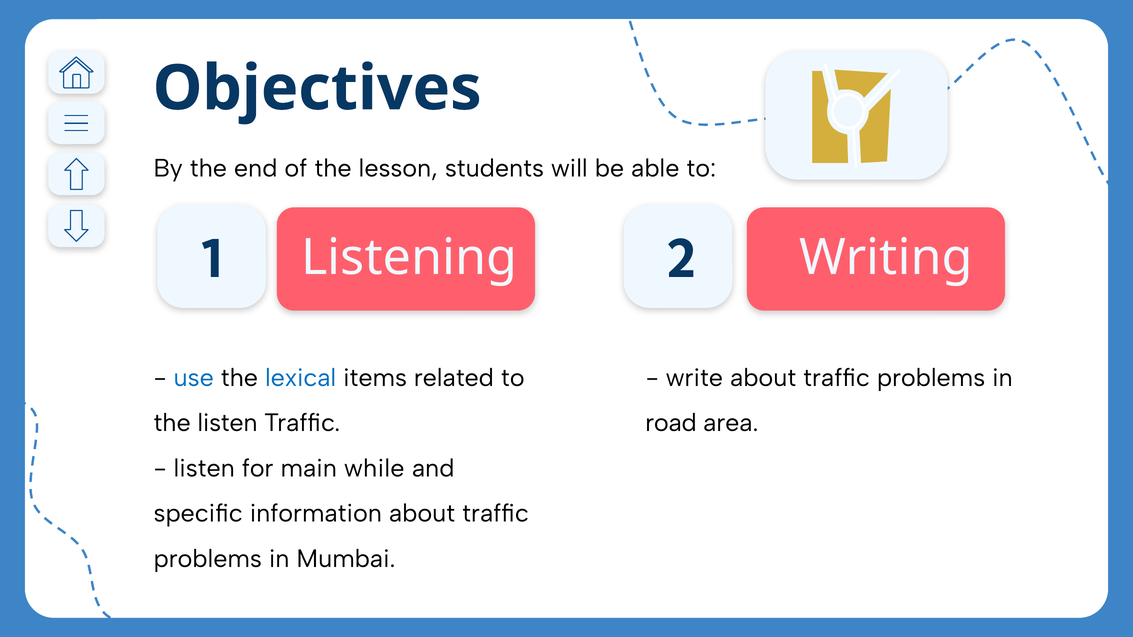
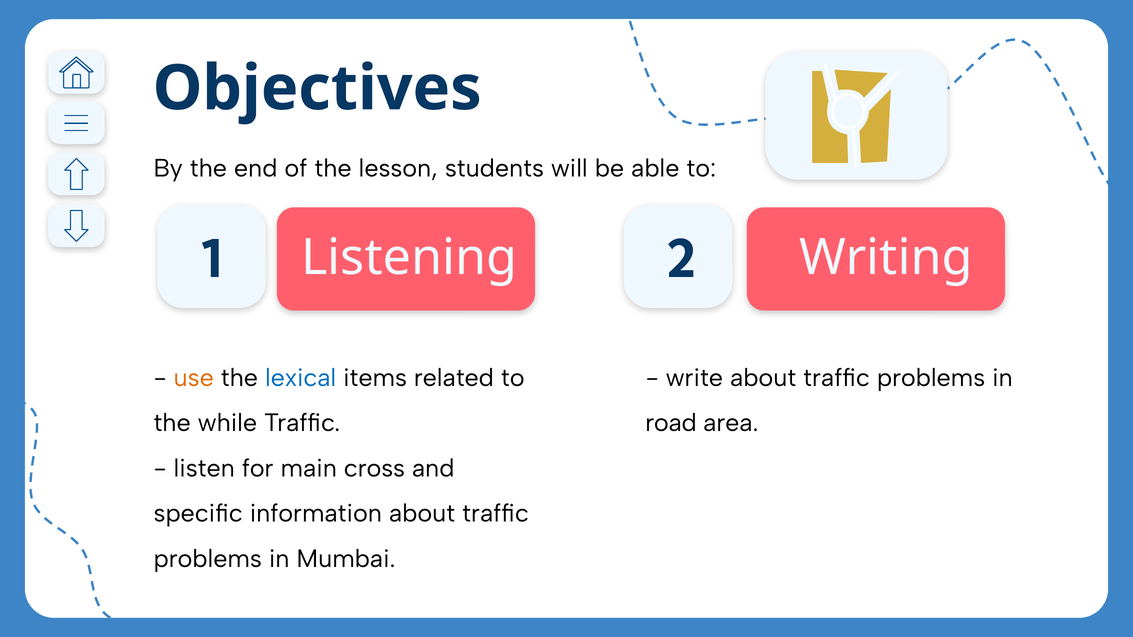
use colour: blue -> orange (194, 378)
the listen: listen -> while (227, 423)
while: while -> cross (374, 468)
